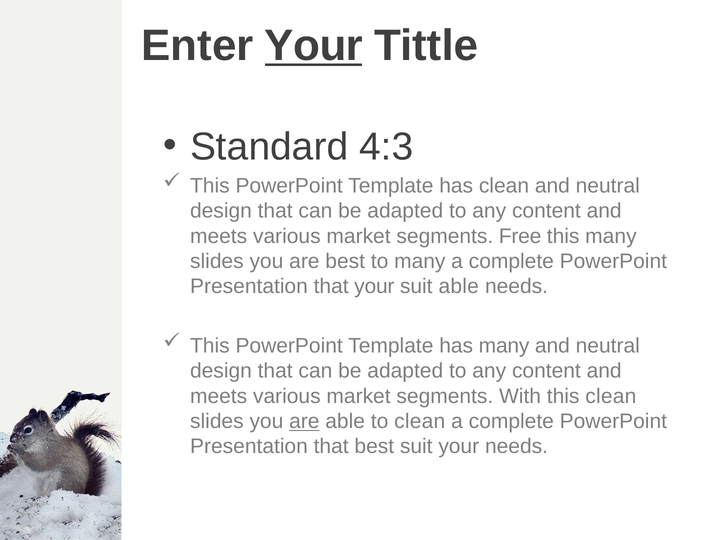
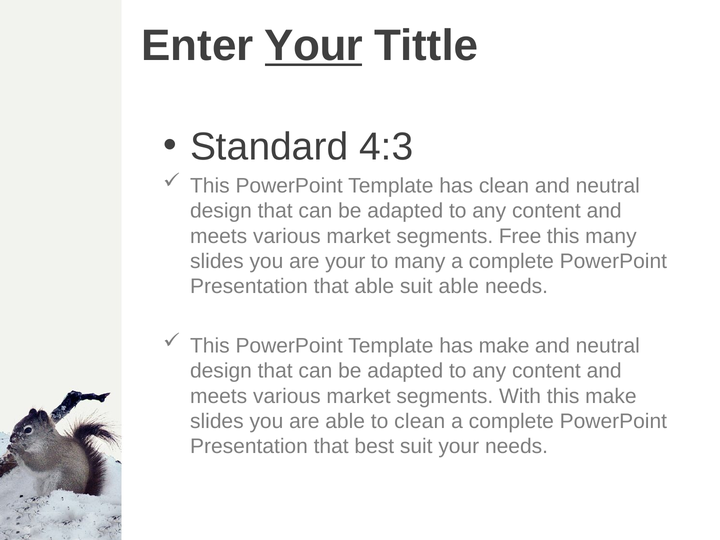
are best: best -> your (345, 261)
that your: your -> able (374, 287)
has many: many -> make (504, 346)
this clean: clean -> make (611, 396)
are underline: present -> none (304, 421)
